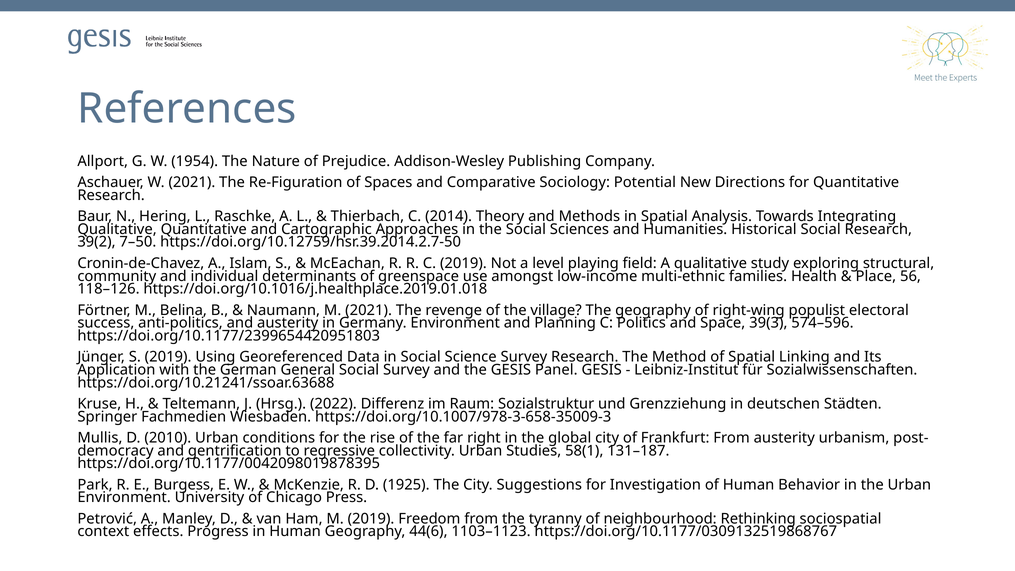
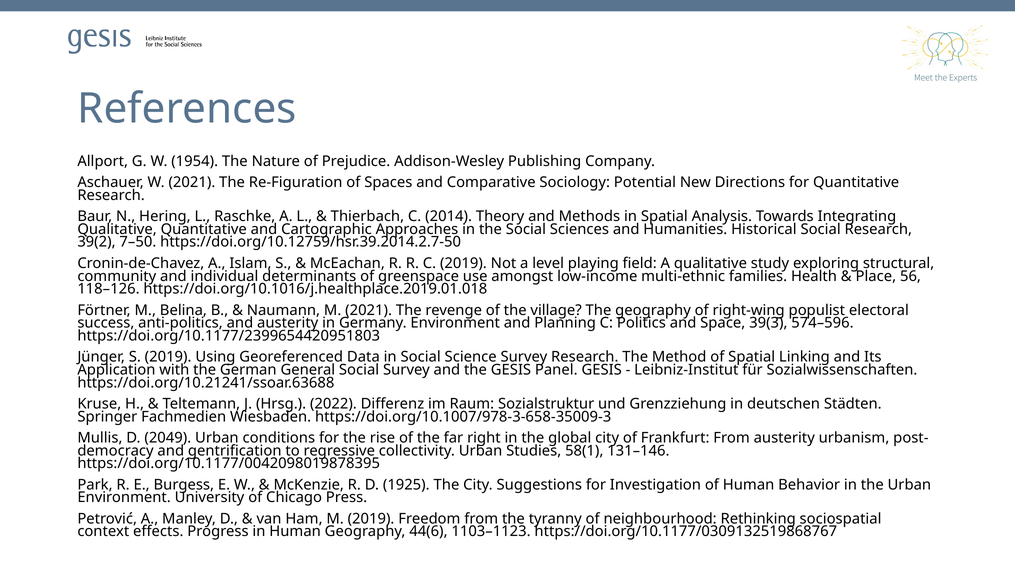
2010: 2010 -> 2049 (168, 438)
131–187: 131–187 -> 131–146 (638, 451)
